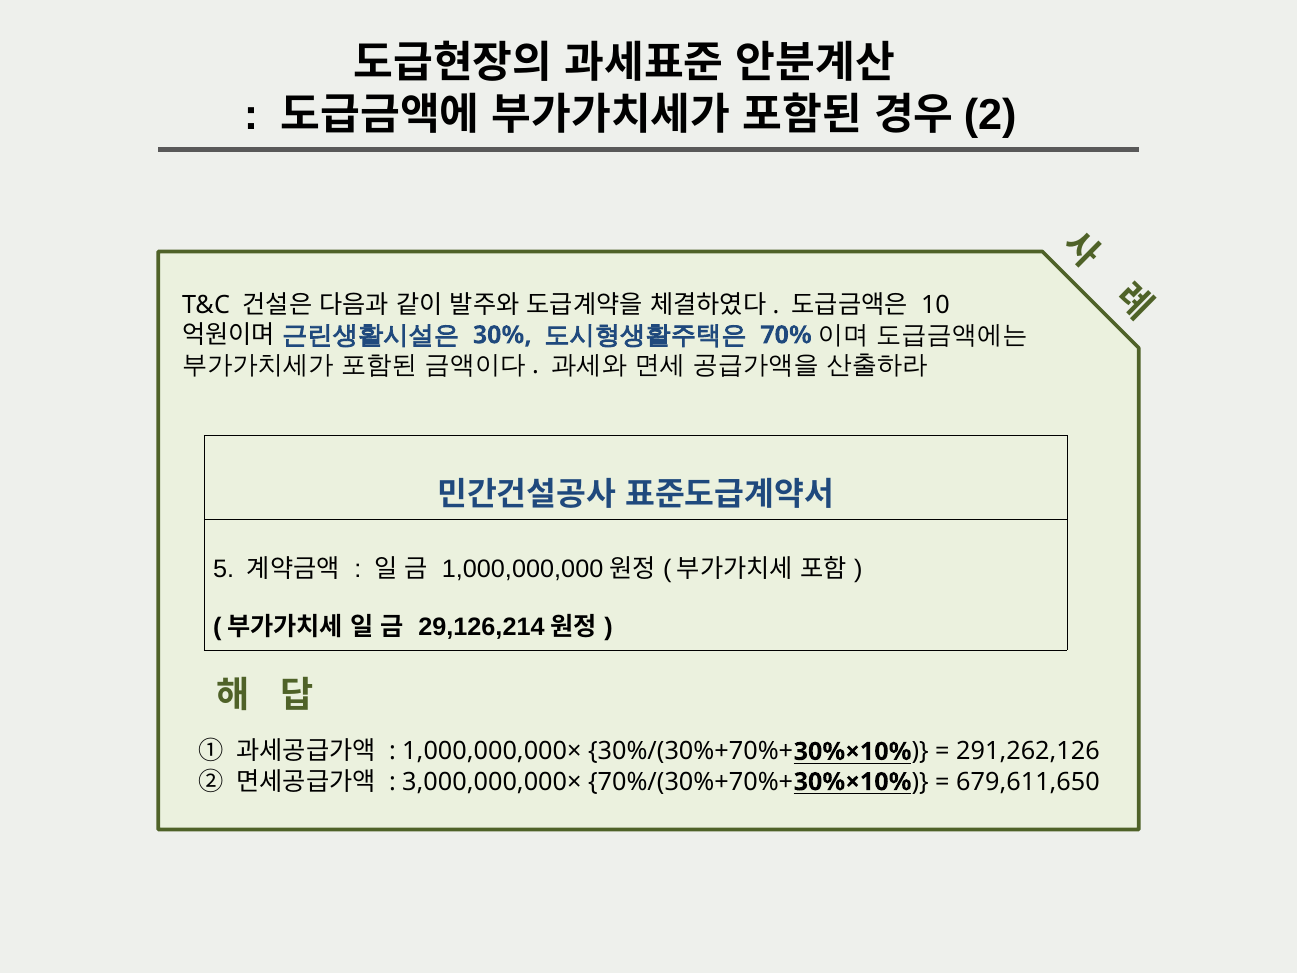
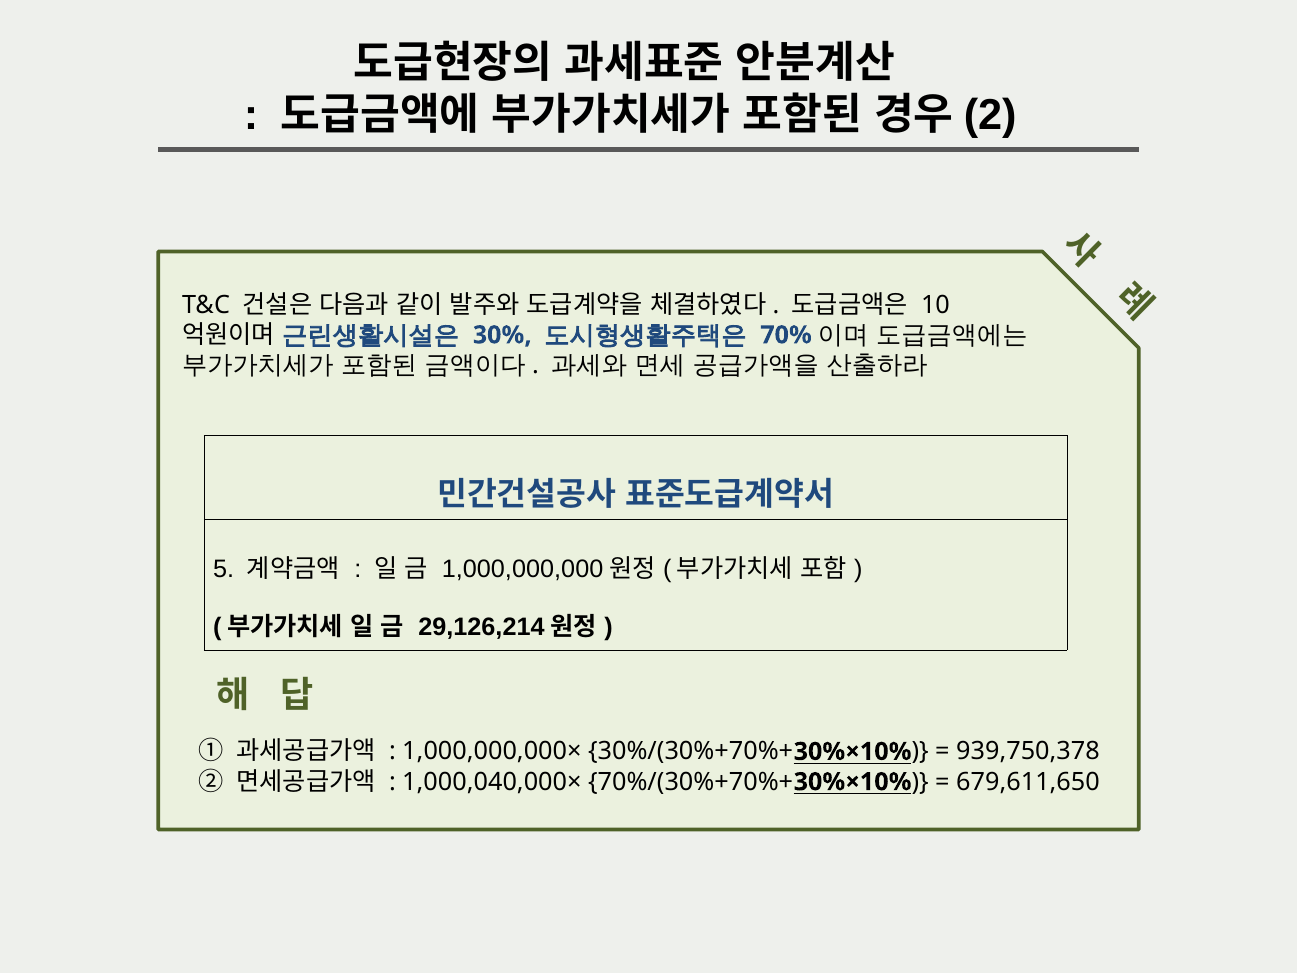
291,262,126: 291,262,126 -> 939,750,378 (1028, 751)
3,000,000,000×: 3,000,000,000× -> 1,000,040,000× (492, 782)
